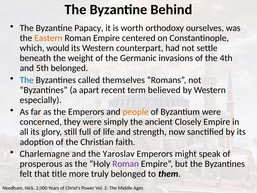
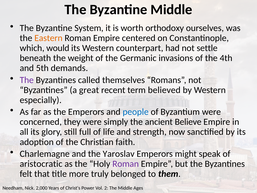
Byzantine Behind: Behind -> Middle (171, 10)
Papacy: Papacy -> System (89, 28)
5th belonged: belonged -> demands (69, 68)
The colour: blue -> purple (27, 80)
apart: apart -> great (89, 90)
people colour: orange -> blue (136, 112)
Closely: Closely -> Believe (188, 122)
prosperous: prosperous -> aristocratic (41, 164)
